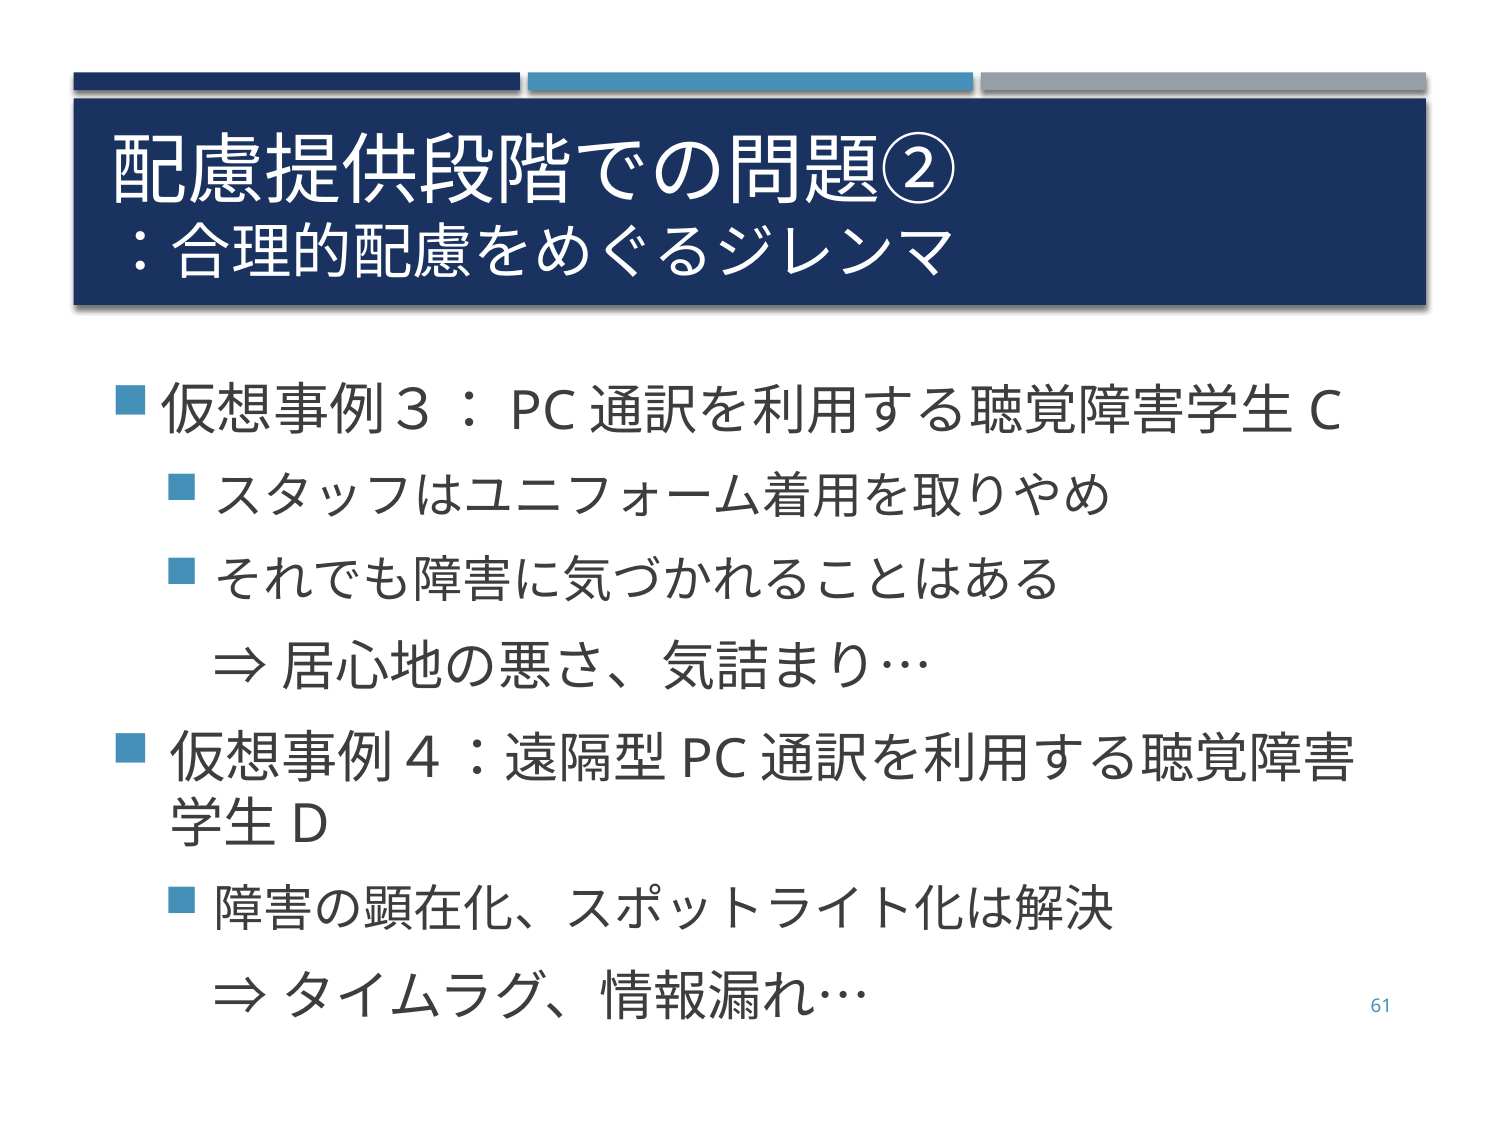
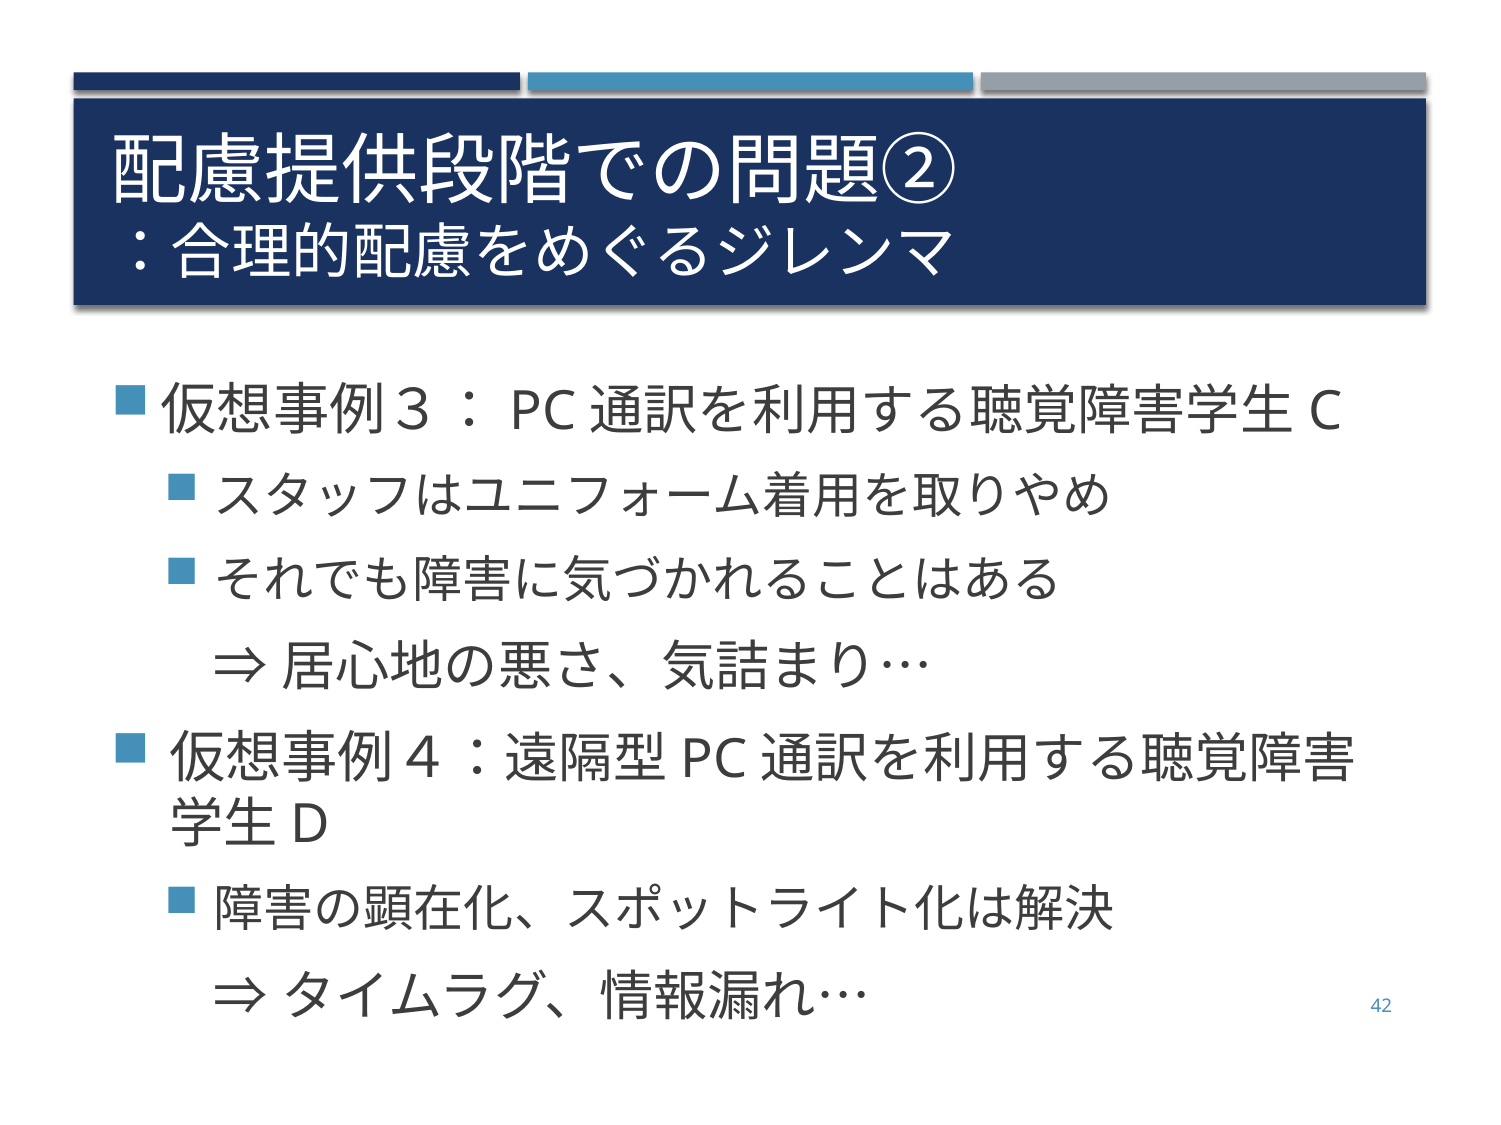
61: 61 -> 42 (1381, 1007)
